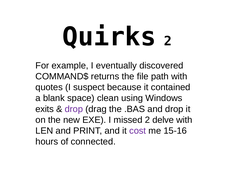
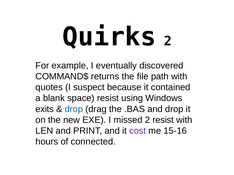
space clean: clean -> resist (108, 98)
drop colour: purple -> blue (74, 109)
2 delve: delve -> resist (163, 120)
